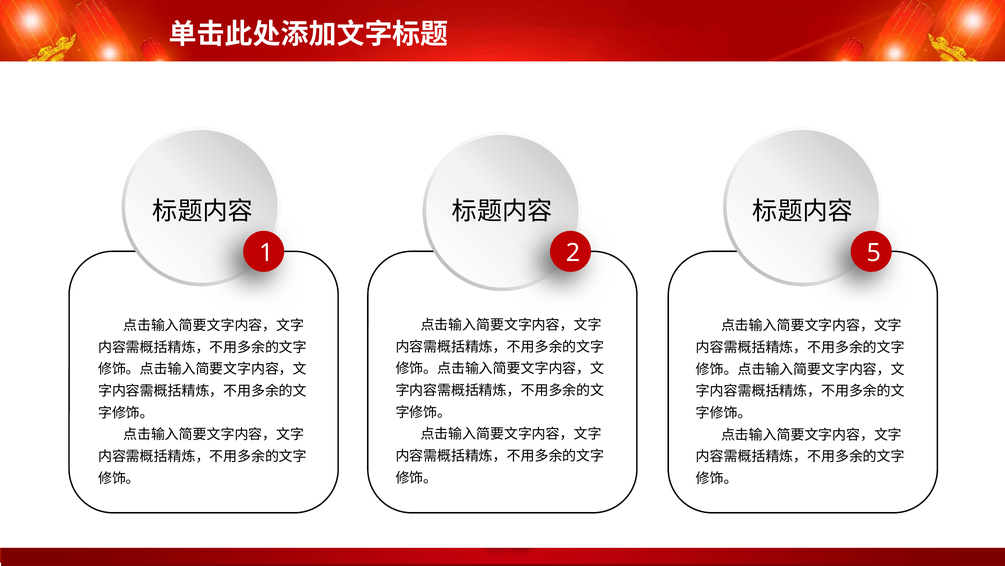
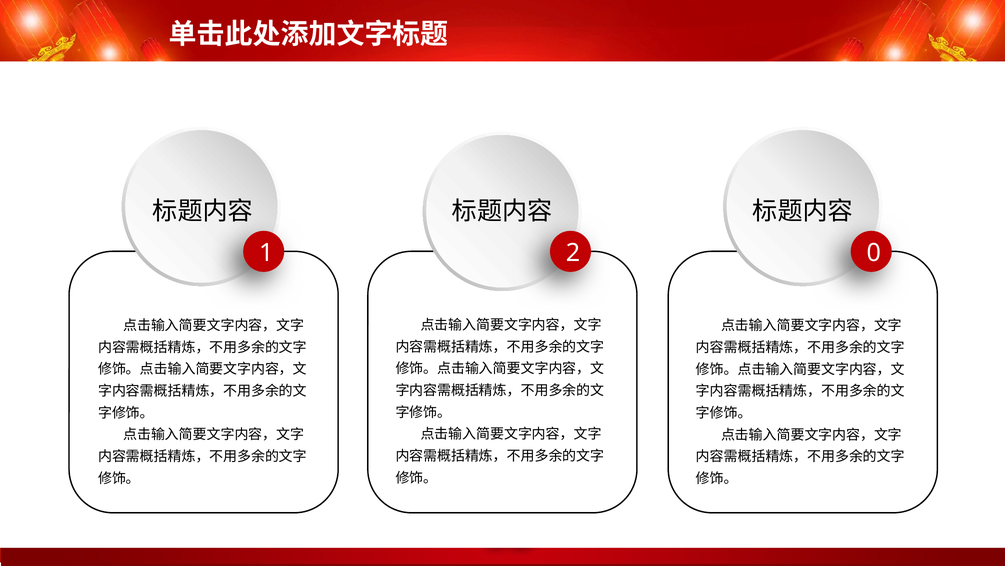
5: 5 -> 0 (874, 253)
